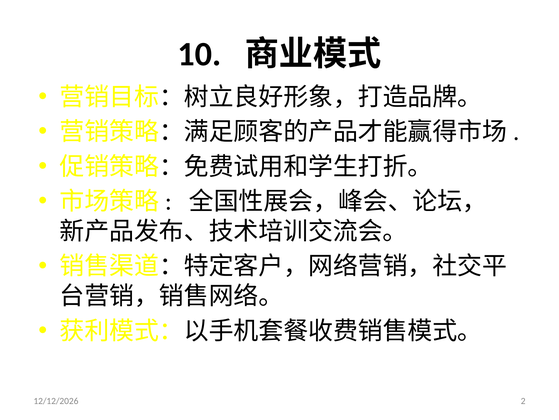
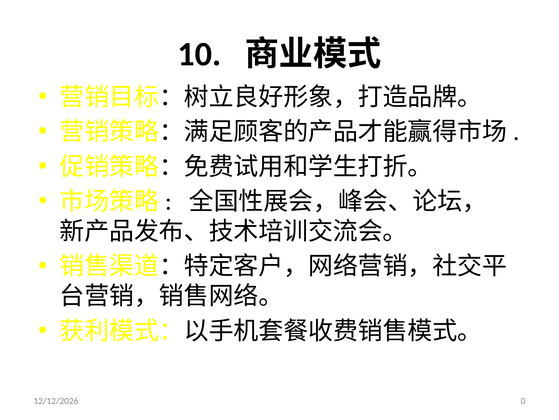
2: 2 -> 0 (523, 400)
